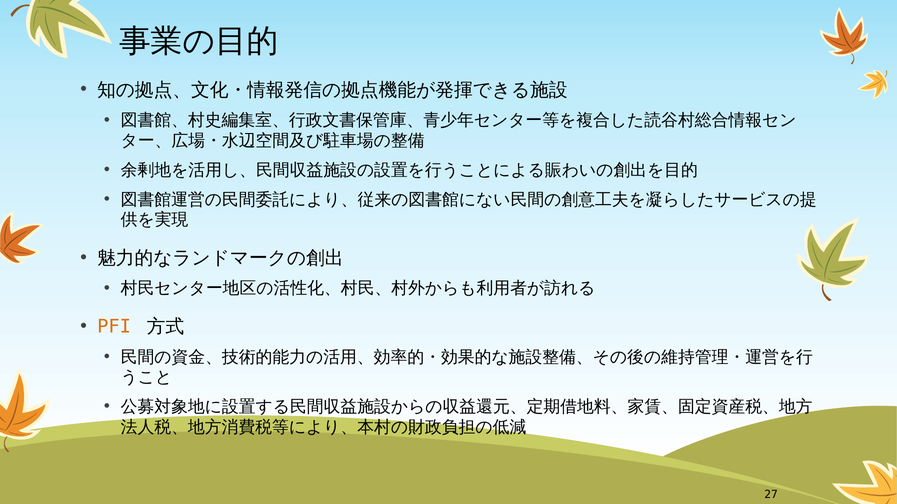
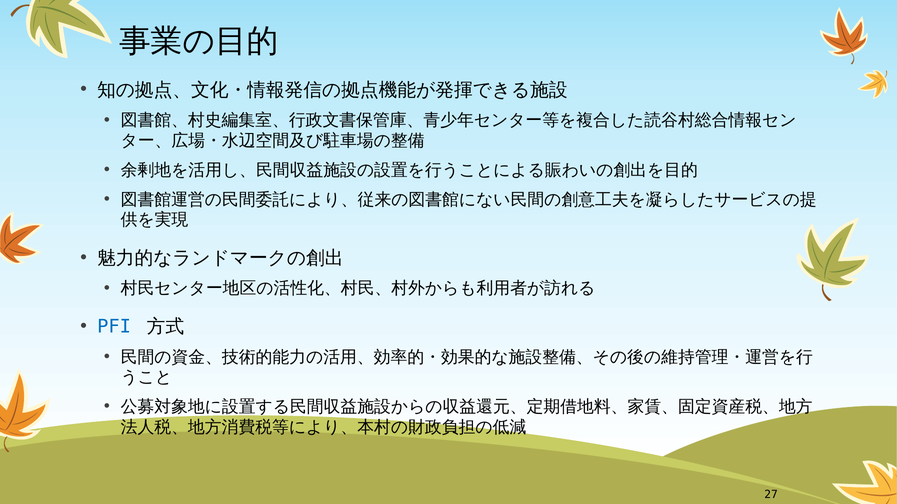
PFI colour: orange -> blue (114, 327)
